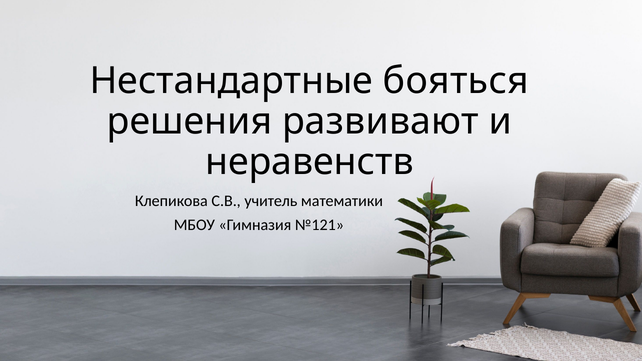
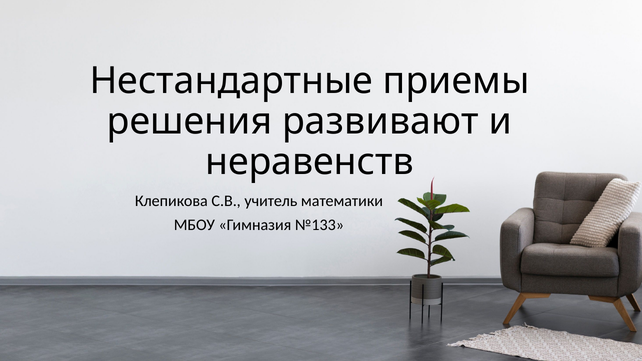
бояться: бояться -> приемы (456, 81)
№121: №121 -> №133 (319, 225)
